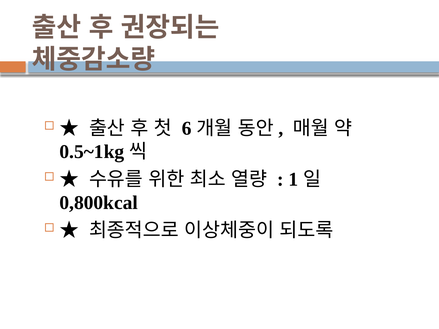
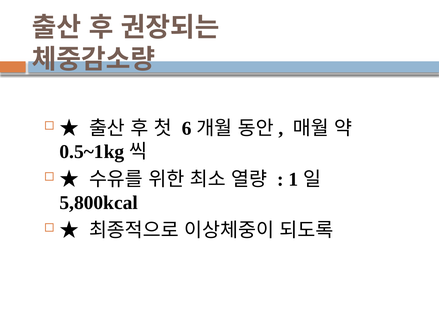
0,800kcal: 0,800kcal -> 5,800kcal (99, 203)
